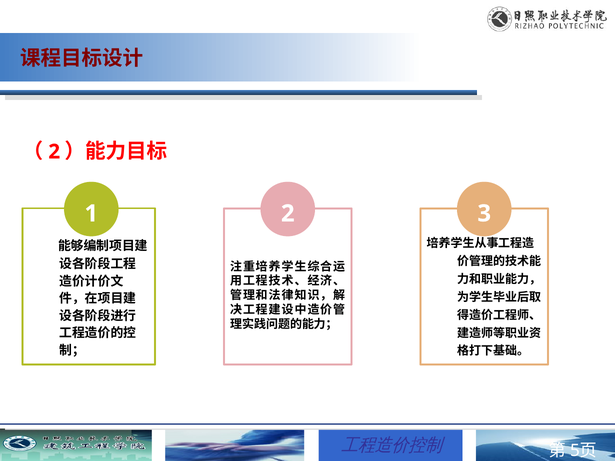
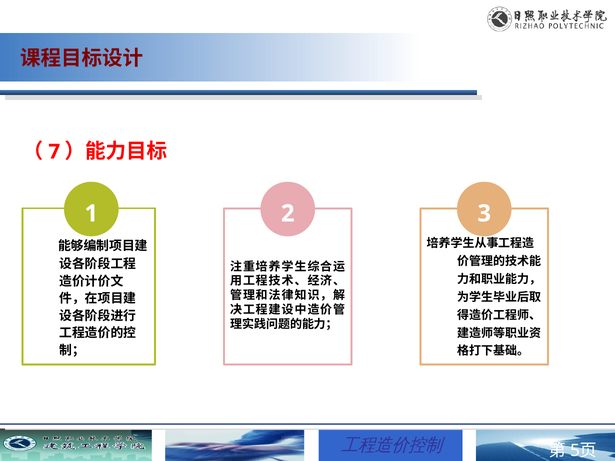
2: 2 -> 7 (54, 152)
